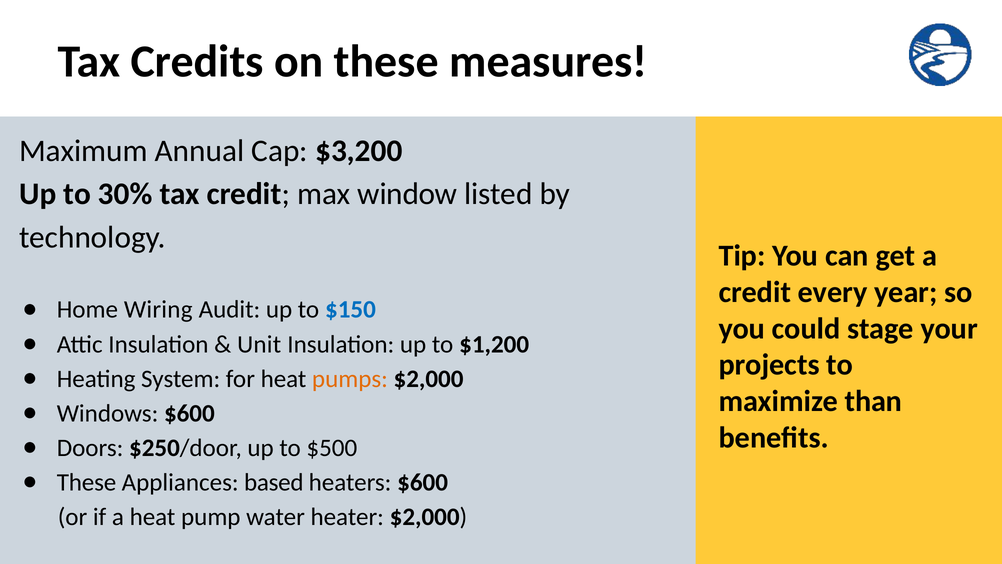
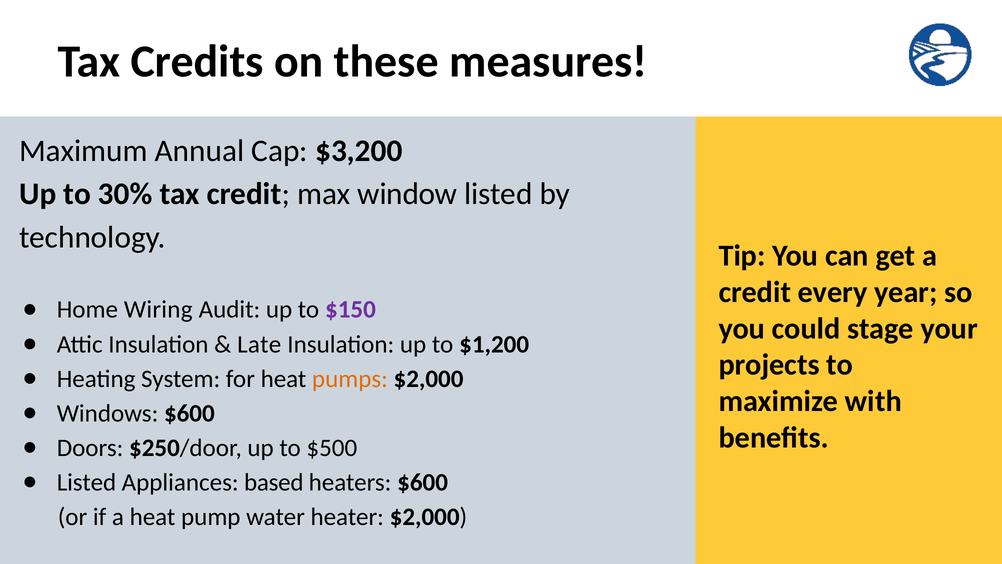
$150 colour: blue -> purple (350, 309)
Unit: Unit -> Late (259, 344)
than: than -> with (873, 401)
These: These -> Listed (87, 482)
